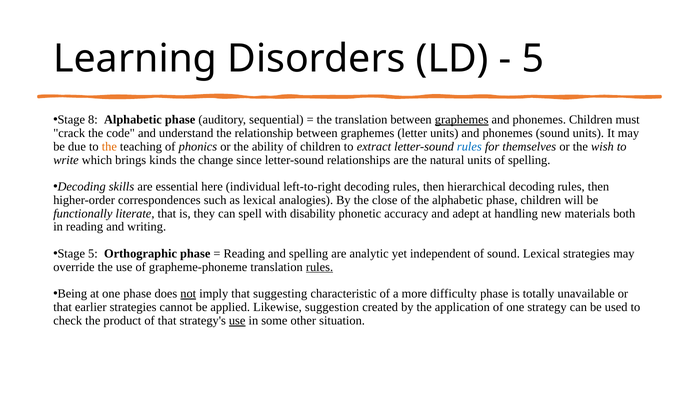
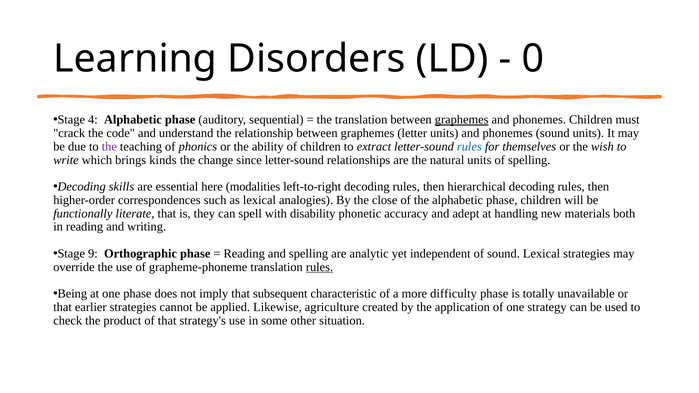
5: 5 -> 0 (533, 59)
8: 8 -> 4 (93, 120)
the colour: orange -> purple (109, 147)
individual: individual -> modalities (253, 187)
Stage 5: 5 -> 9 (93, 254)
not underline: present -> none (188, 294)
suggesting: suggesting -> subsequent (280, 294)
suggestion: suggestion -> agriculture (332, 307)
use underline: present -> none (237, 321)
